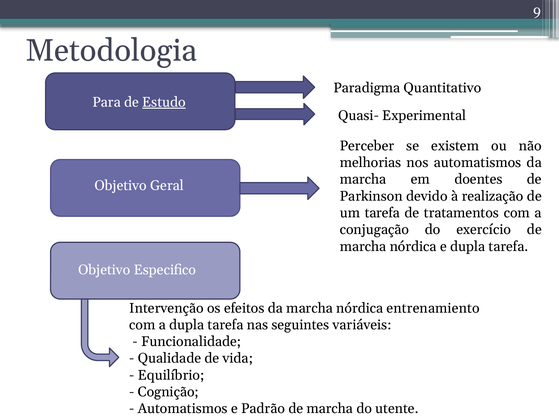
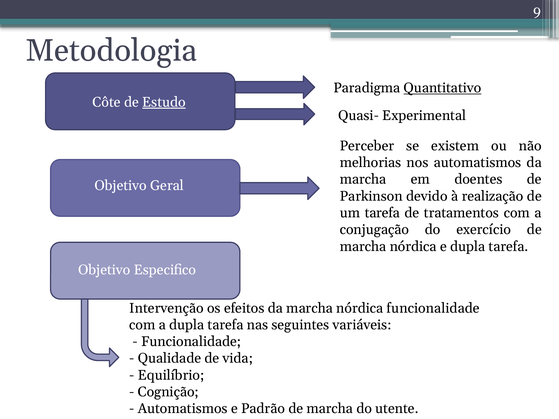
Quantitativo underline: none -> present (442, 88)
Para: Para -> Côte (107, 102)
nórdica entrenamiento: entrenamiento -> funcionalidade (433, 308)
